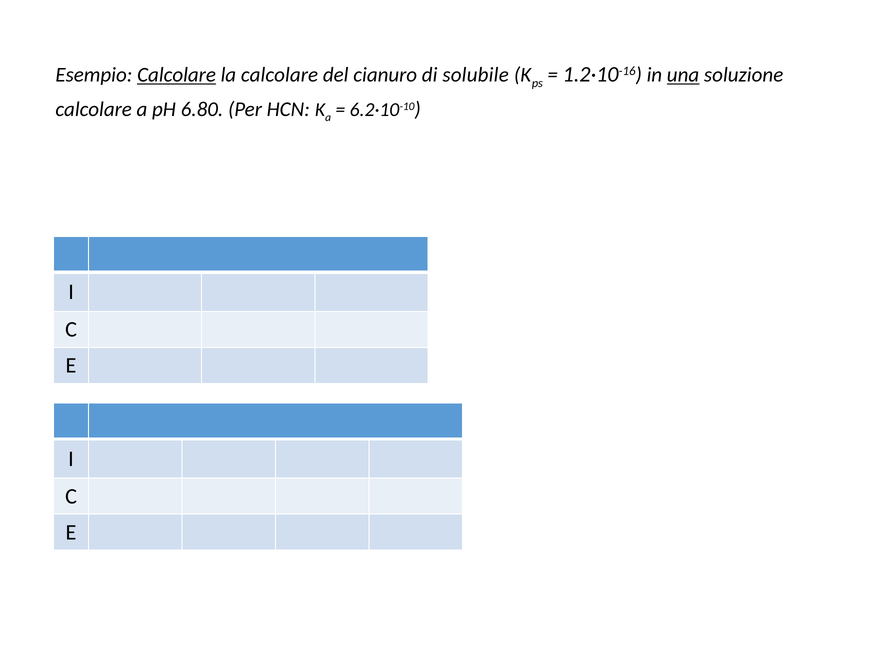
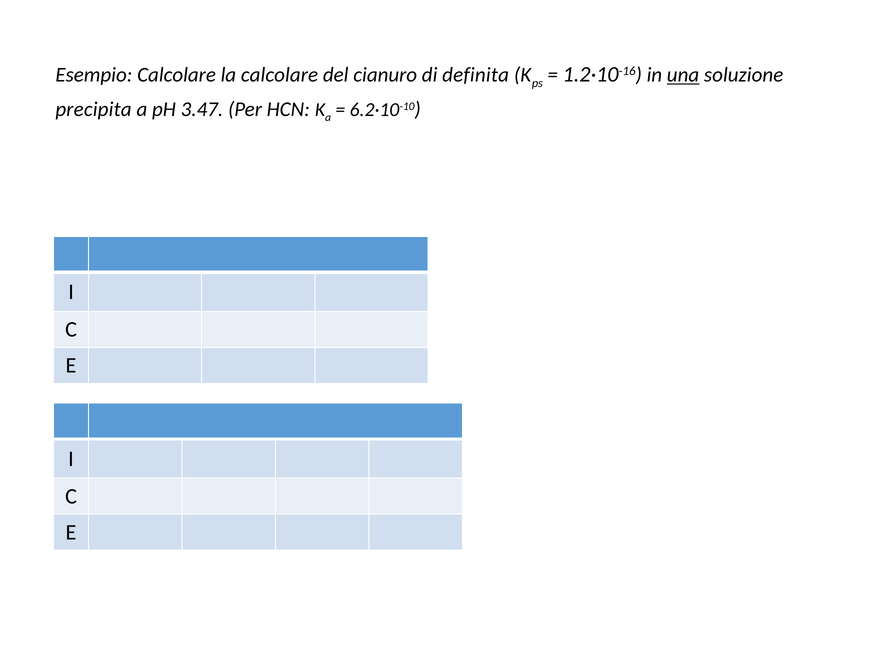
Calcolare underline: present -> none (177, 75)
solubile: solubile -> definita (476, 75)
calcolare: calcolare -> precipita (94, 109)
6.80: 6.80 -> 3.47 (202, 109)
